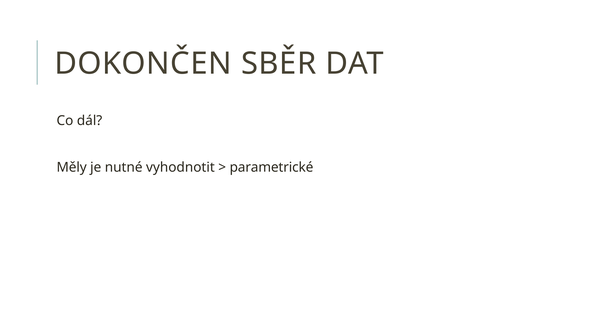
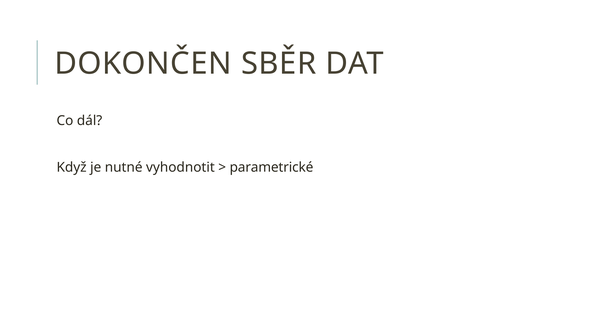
Měly: Měly -> Když (72, 168)
